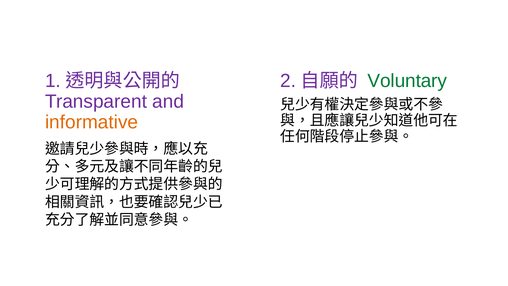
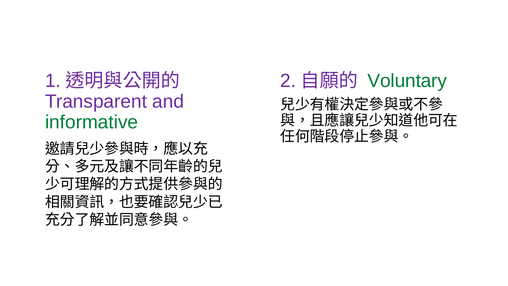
informative colour: orange -> green (92, 122)
